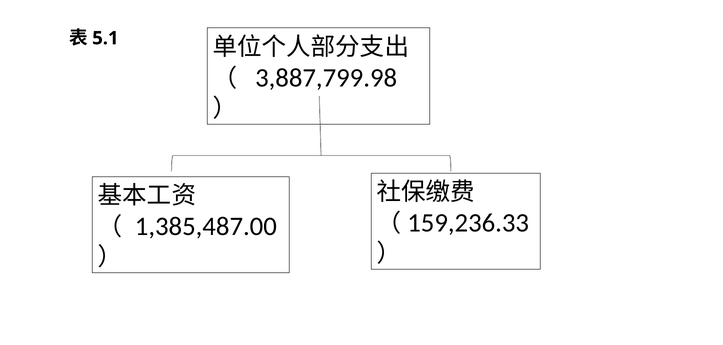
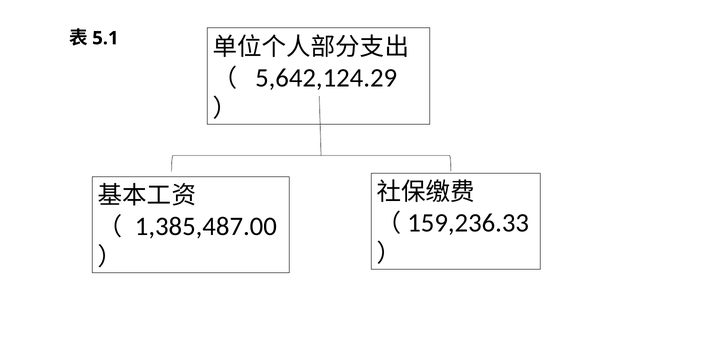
3,887,799.98: 3,887,799.98 -> 5,642,124.29 (326, 78)
